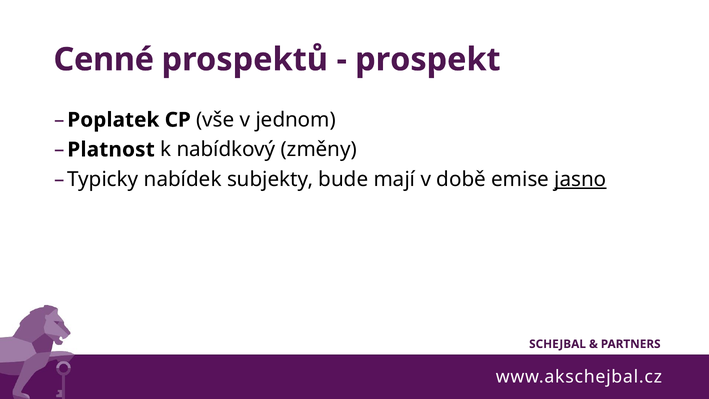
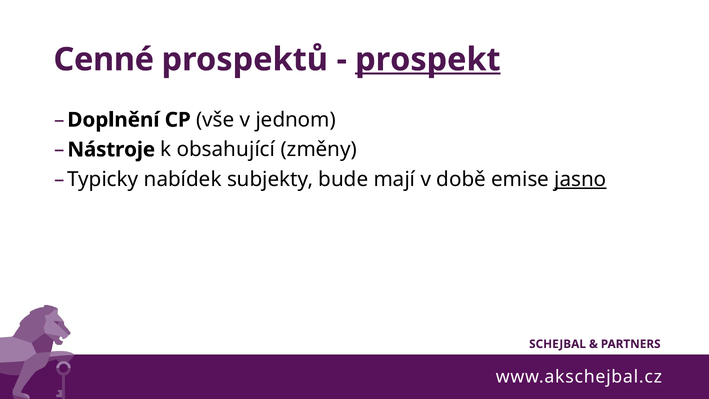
prospekt underline: none -> present (428, 60)
Poplatek: Poplatek -> Doplnění (113, 120)
Platnost: Platnost -> Nástroje (111, 150)
nabídkový: nabídkový -> obsahující (226, 150)
